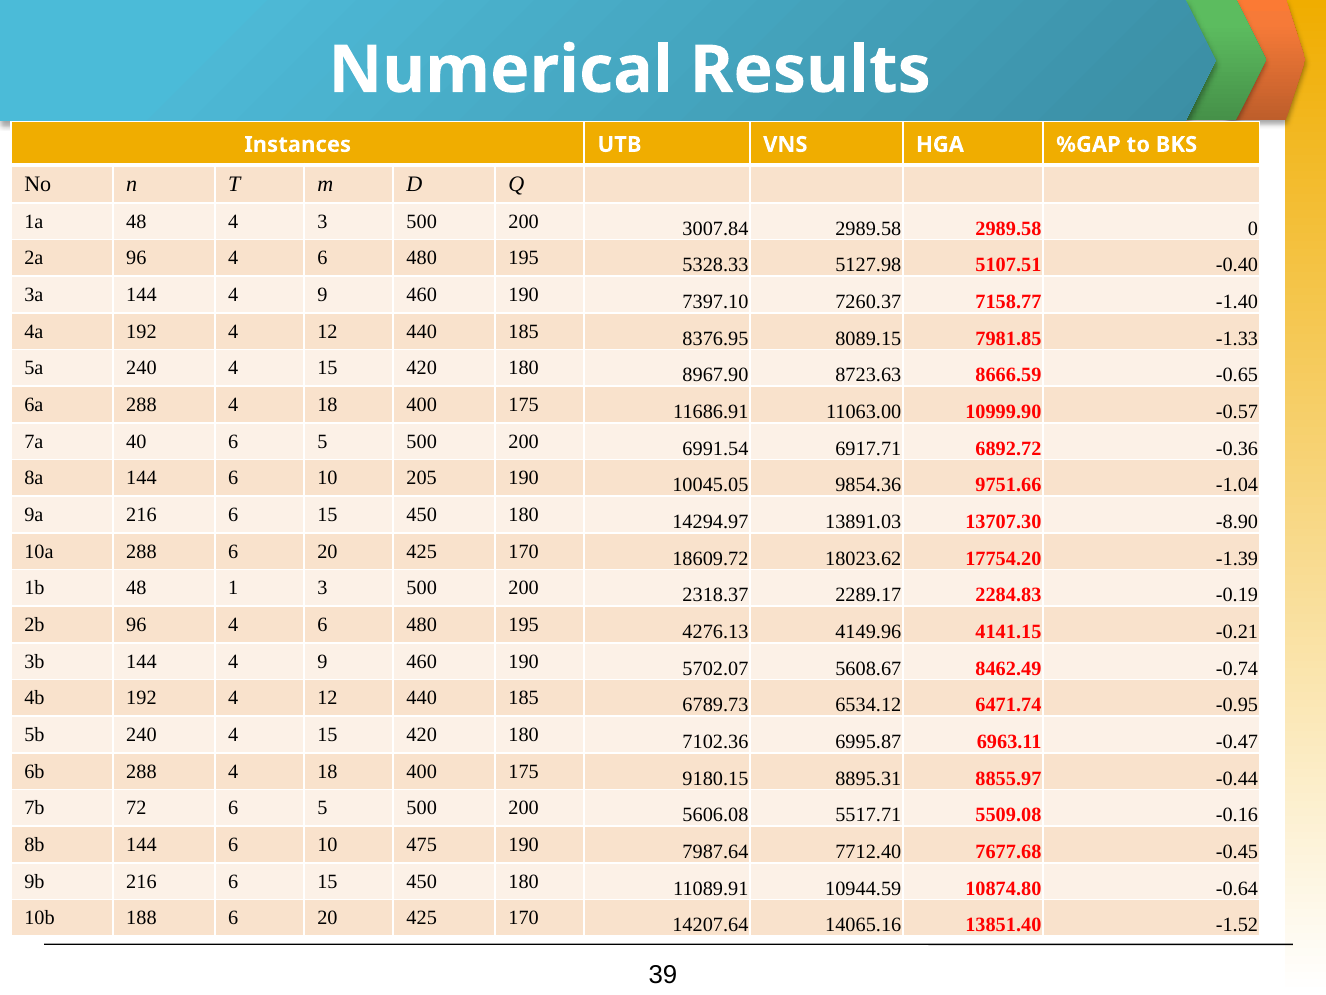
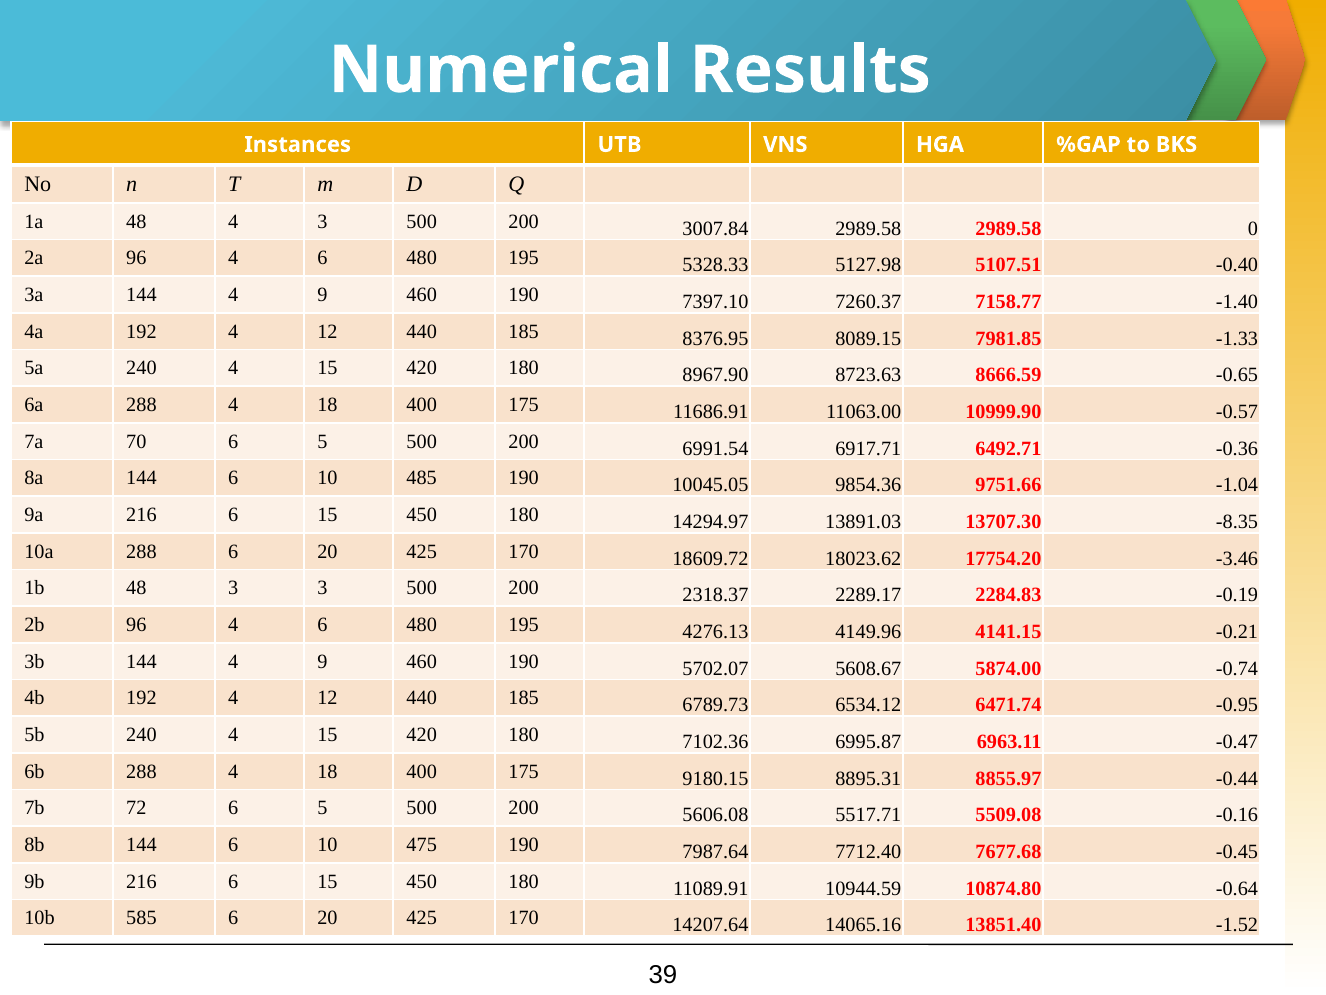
40: 40 -> 70 (136, 441)
6892.72: 6892.72 -> 6492.71 (1008, 448)
205: 205 -> 485 (422, 478)
-8.90: -8.90 -> -8.35 (1237, 521)
-1.39: -1.39 -> -3.46 (1237, 558)
48 1: 1 -> 3 (233, 588)
8462.49: 8462.49 -> 5874.00 (1008, 668)
188: 188 -> 585 (141, 918)
